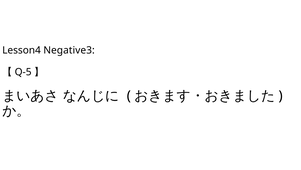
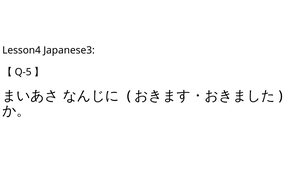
Negative3: Negative3 -> Japanese3 (69, 50)
